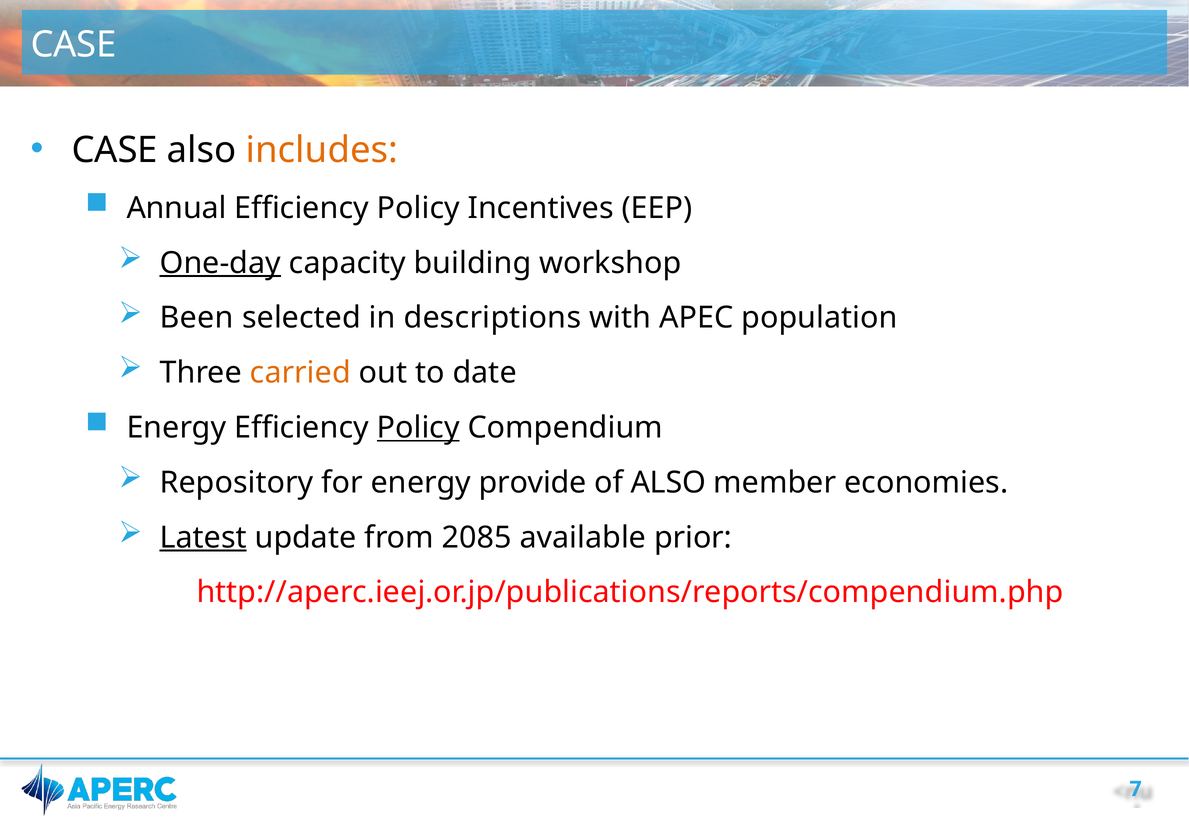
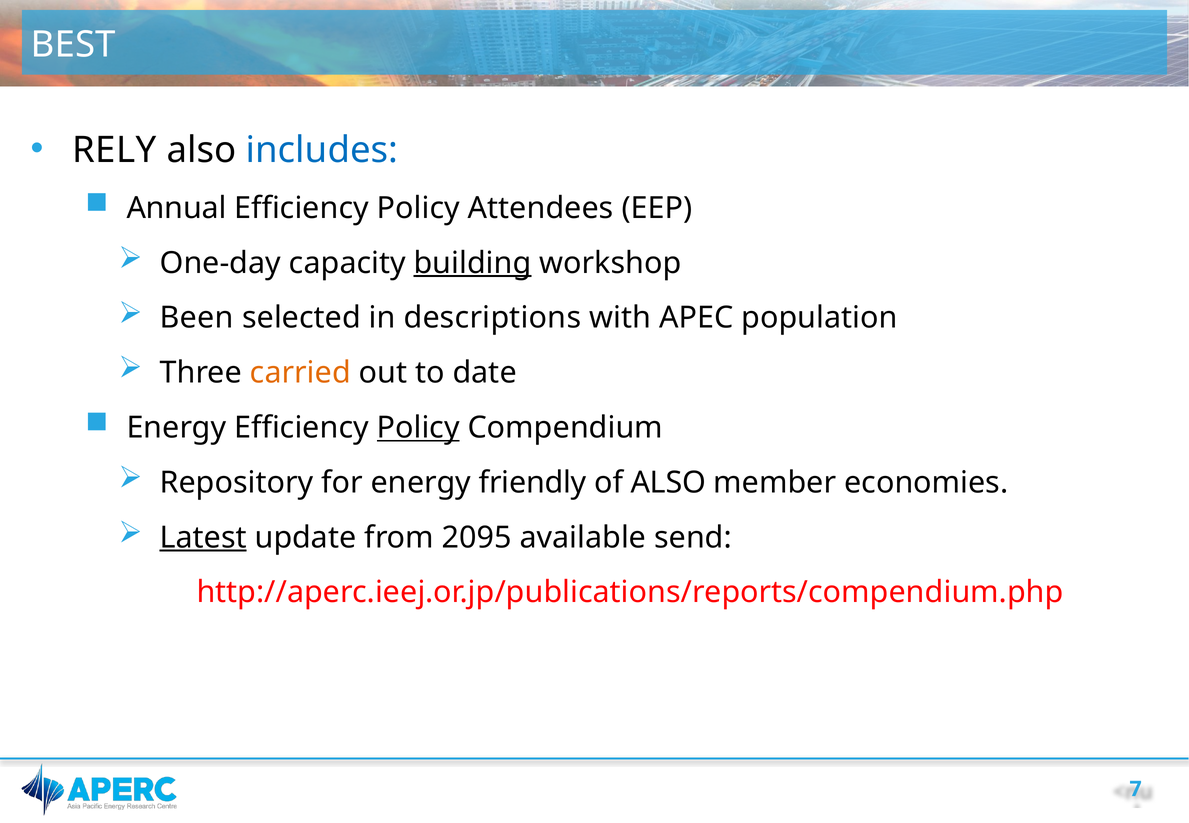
CASE: CASE -> BEST (73, 45)
CASE: CASE -> RELY (114, 150)
includes colour: orange -> blue (322, 150)
Incentives: Incentives -> Attendees (541, 208)
One-day underline: present -> none (220, 263)
building underline: none -> present (473, 263)
provide: provide -> friendly (533, 483)
2085: 2085 -> 2095 (477, 538)
prior: prior -> send (693, 538)
